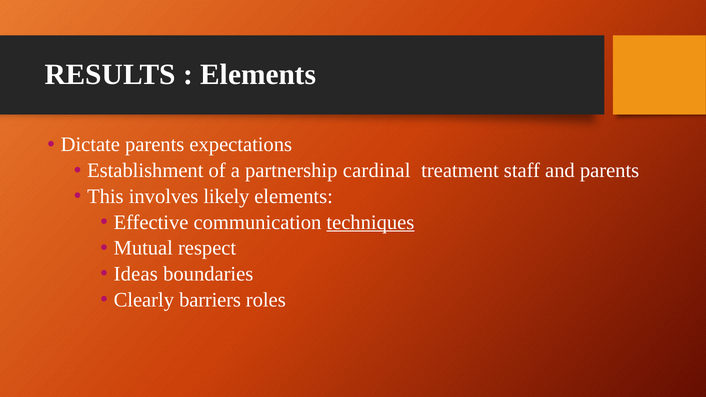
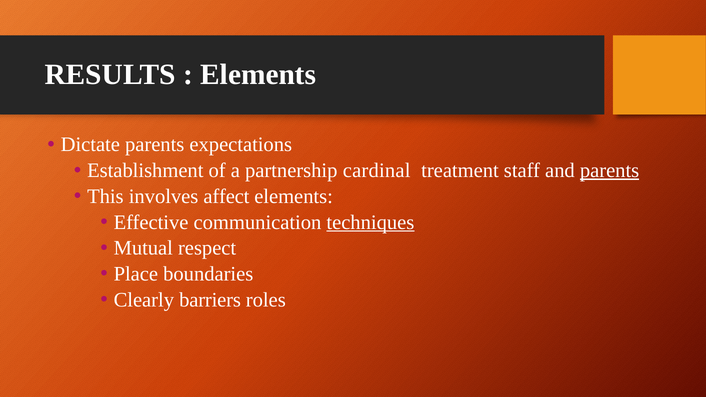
parents underline: none -> present (610, 171)
likely: likely -> affect (226, 196)
Ideas: Ideas -> Place (136, 274)
